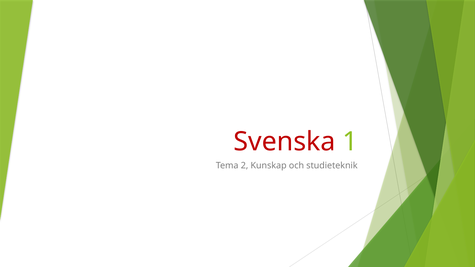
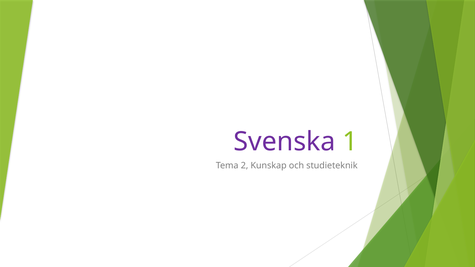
Svenska colour: red -> purple (285, 142)
